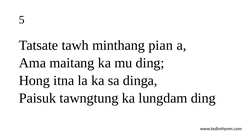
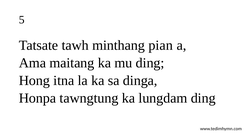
Paisuk: Paisuk -> Honpa (37, 98)
